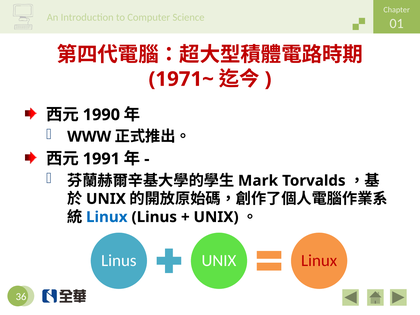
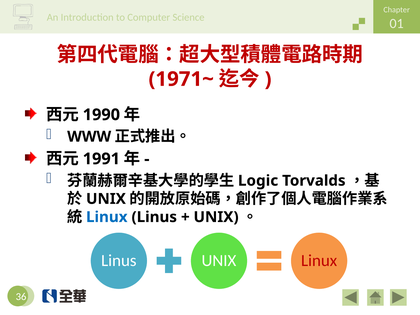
Mark: Mark -> Logic (258, 181)
